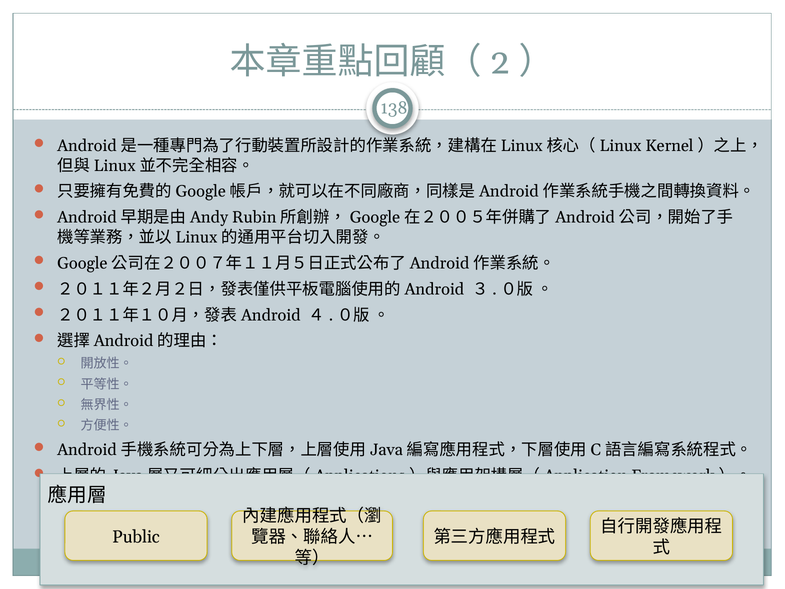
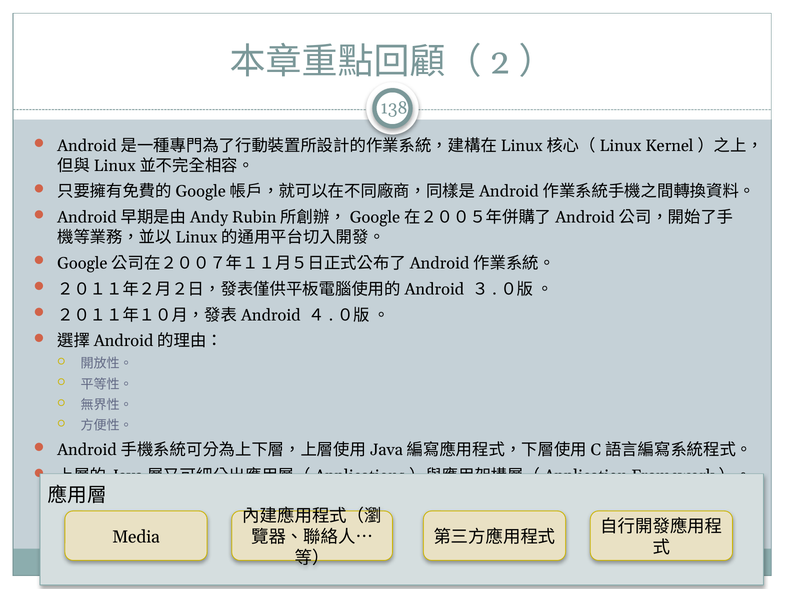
Public: Public -> Media (136, 537)
